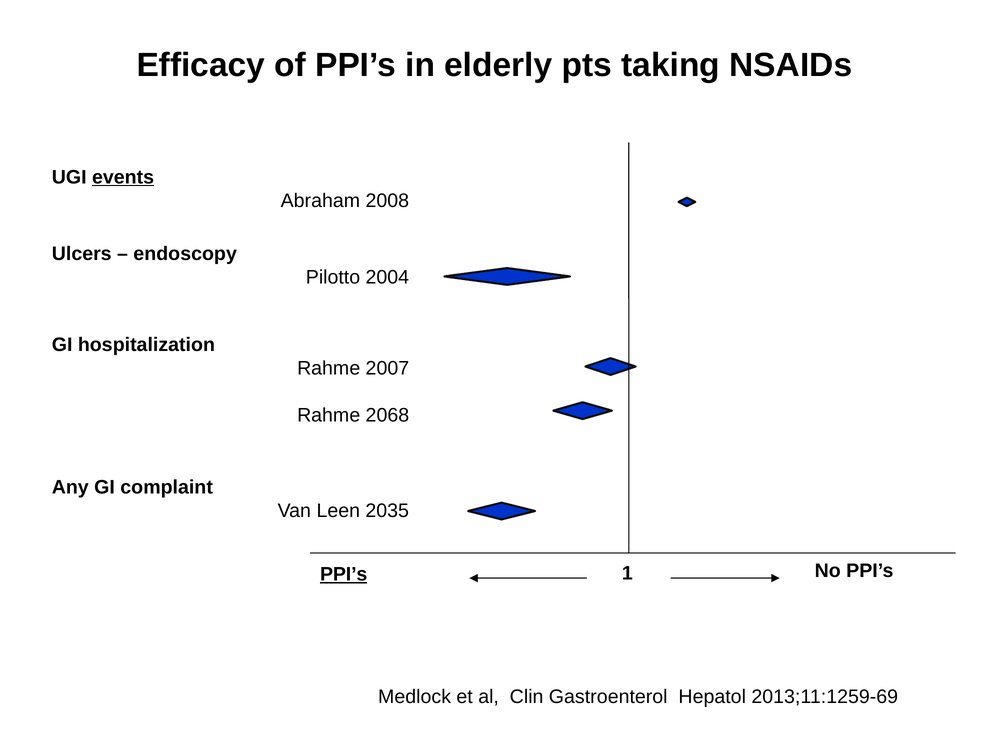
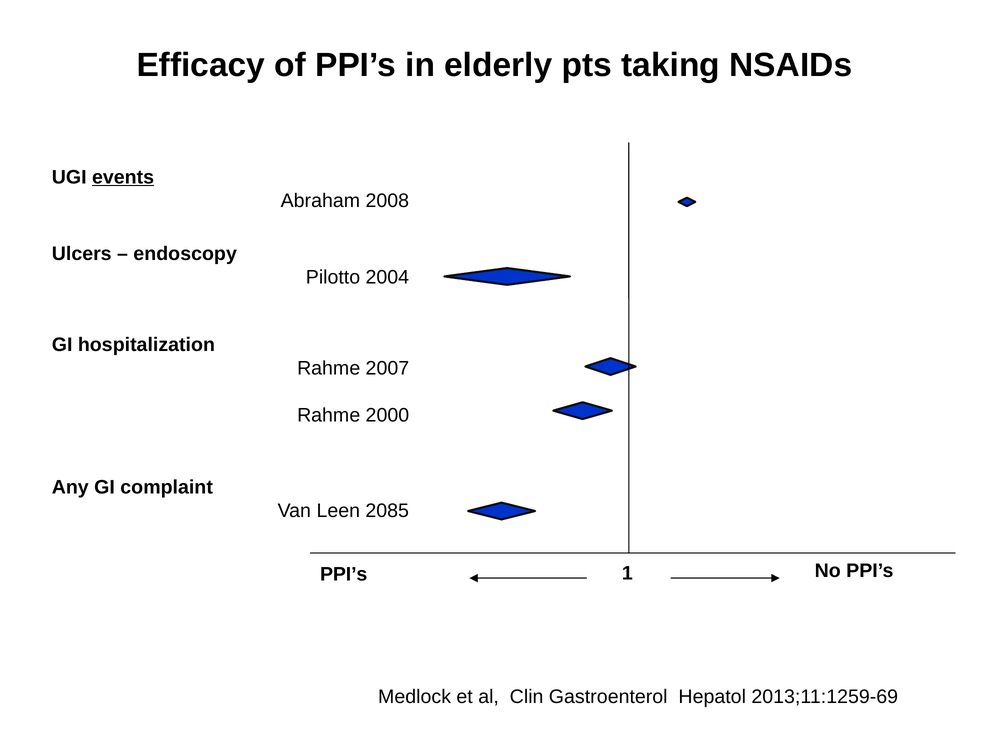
2068: 2068 -> 2000 (387, 415)
2035: 2035 -> 2085 (387, 511)
PPI’s underline: present -> none (344, 575)
